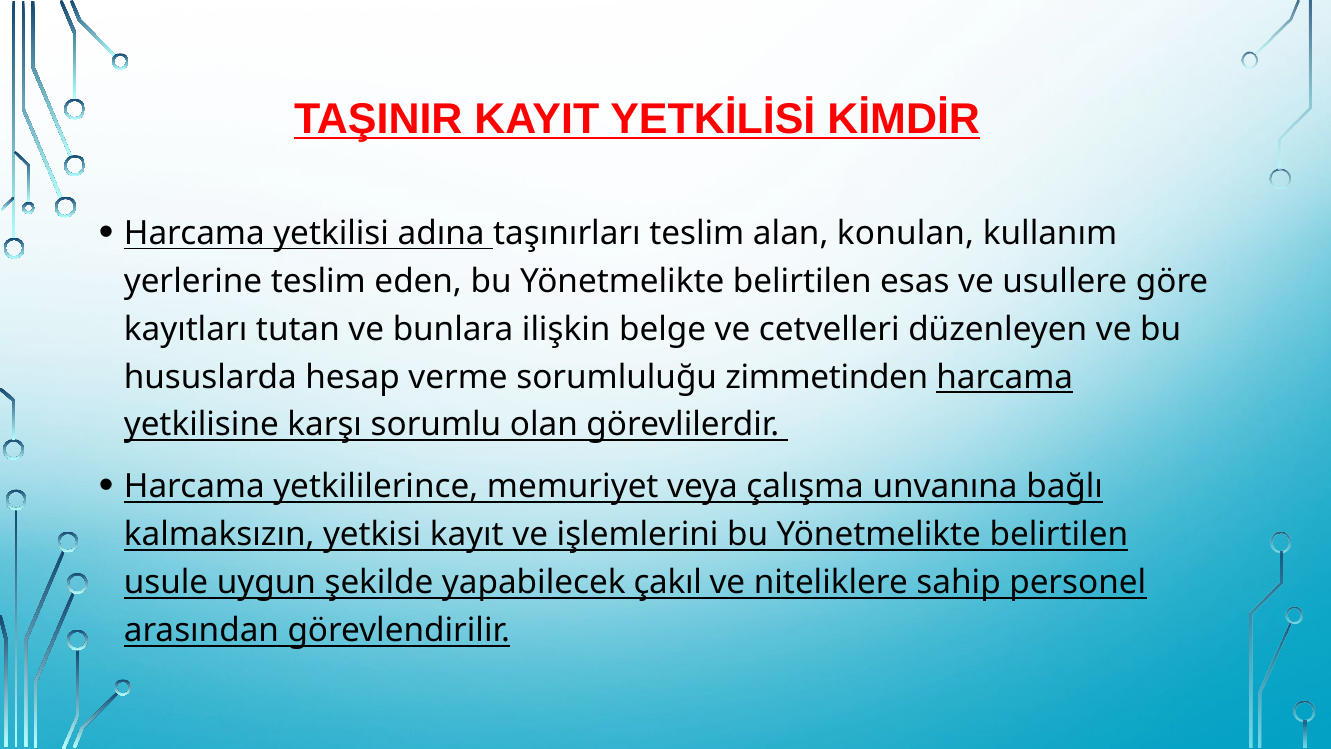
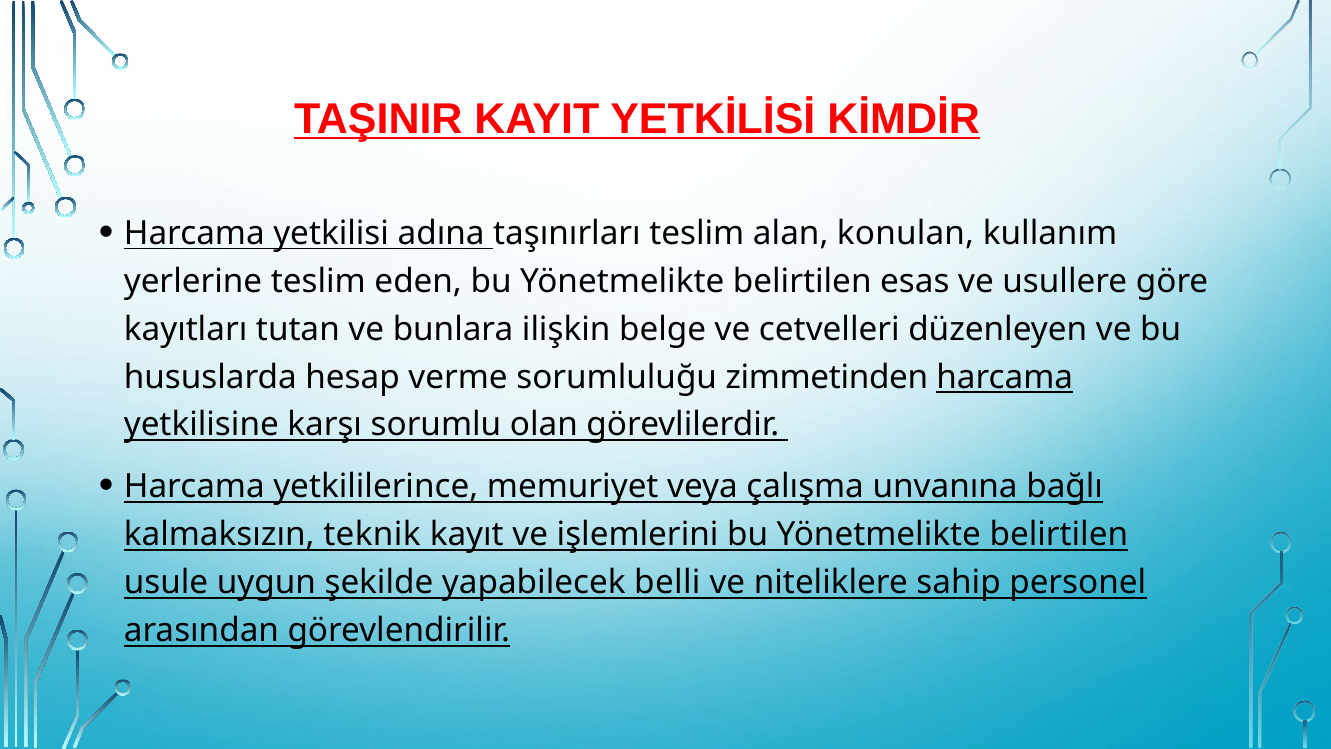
yetkisi: yetkisi -> teknik (372, 534)
çakıl: çakıl -> belli (667, 582)
